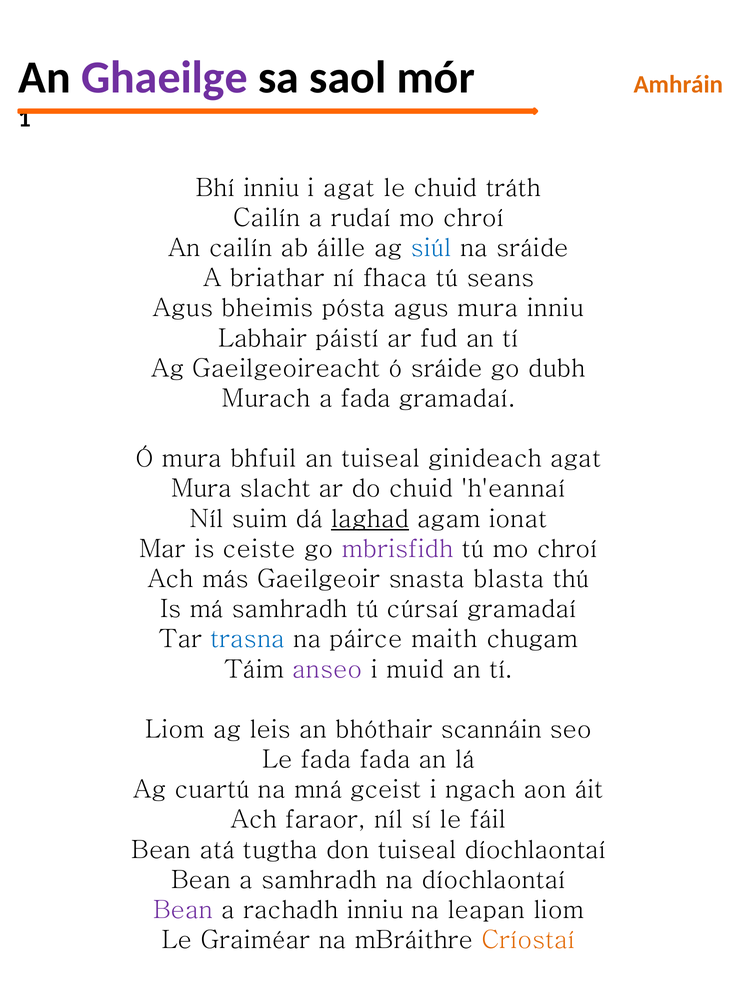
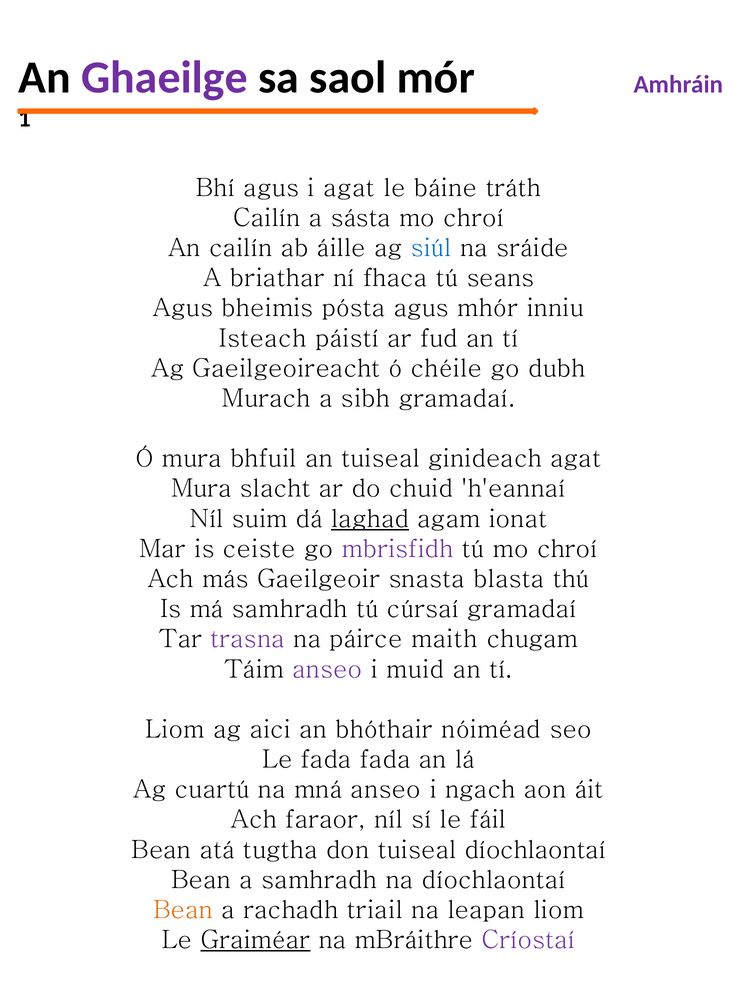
Amhráin colour: orange -> purple (679, 84)
Bhí inniu: inniu -> agus (271, 188)
le chuid: chuid -> báine (445, 188)
rudaí: rudaí -> sásta (361, 218)
agus mura: mura -> mhór (488, 308)
Labhair: Labhair -> Isteach (263, 338)
ó sráide: sráide -> chéile (446, 368)
a fada: fada -> sibh (366, 398)
trasna colour: blue -> purple (248, 639)
leis: leis -> aici (270, 729)
scannáin: scannáin -> nóiméad (491, 729)
mná gceist: gceist -> anseo (386, 789)
Bean colour: purple -> orange (183, 910)
rachadh inniu: inniu -> triail (375, 910)
Graiméar underline: none -> present (255, 940)
Críostaí colour: orange -> purple (528, 940)
